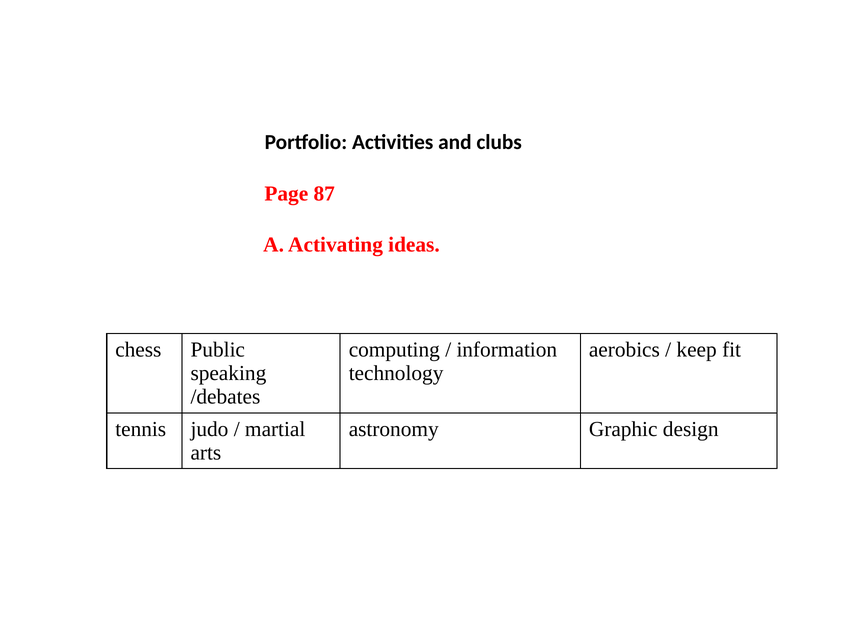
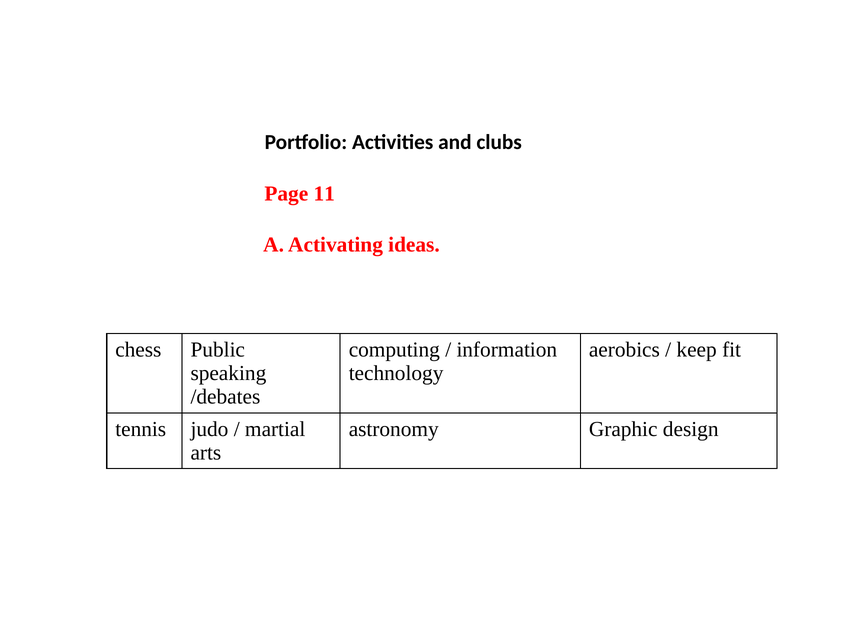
87: 87 -> 11 (324, 194)
